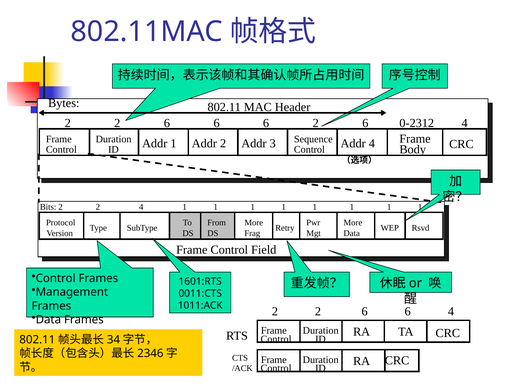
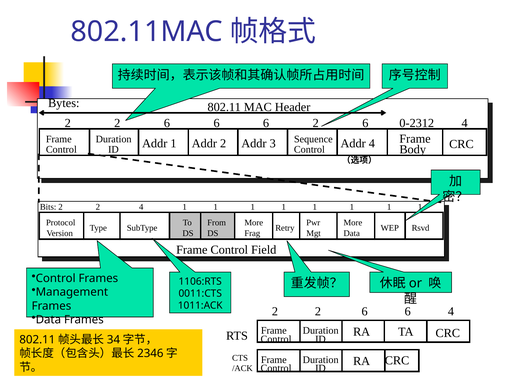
1601:RTS: 1601:RTS -> 1106:RTS (200, 282)
